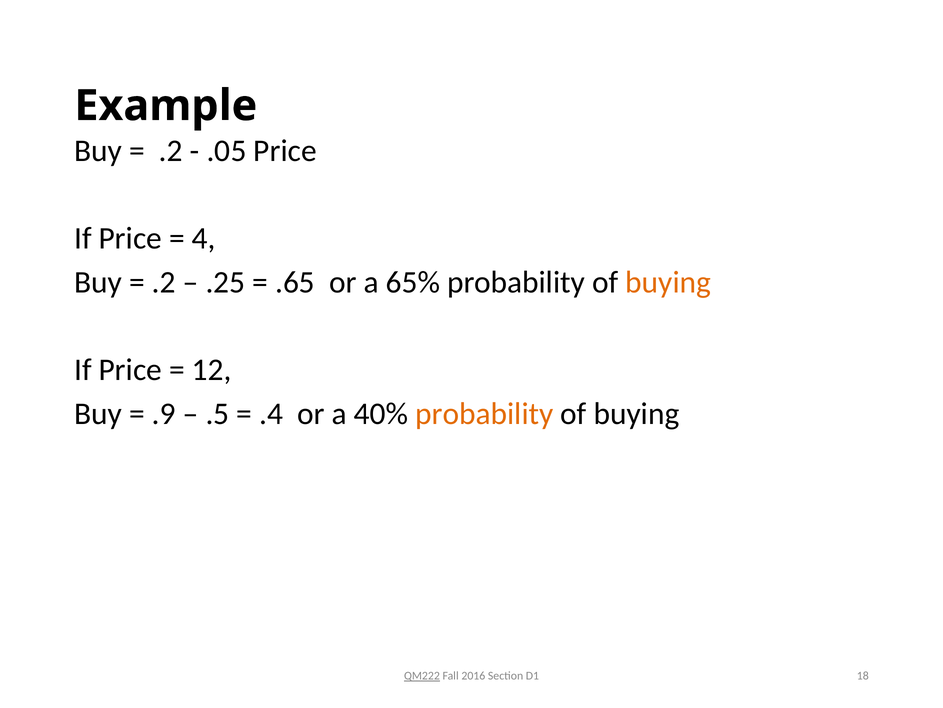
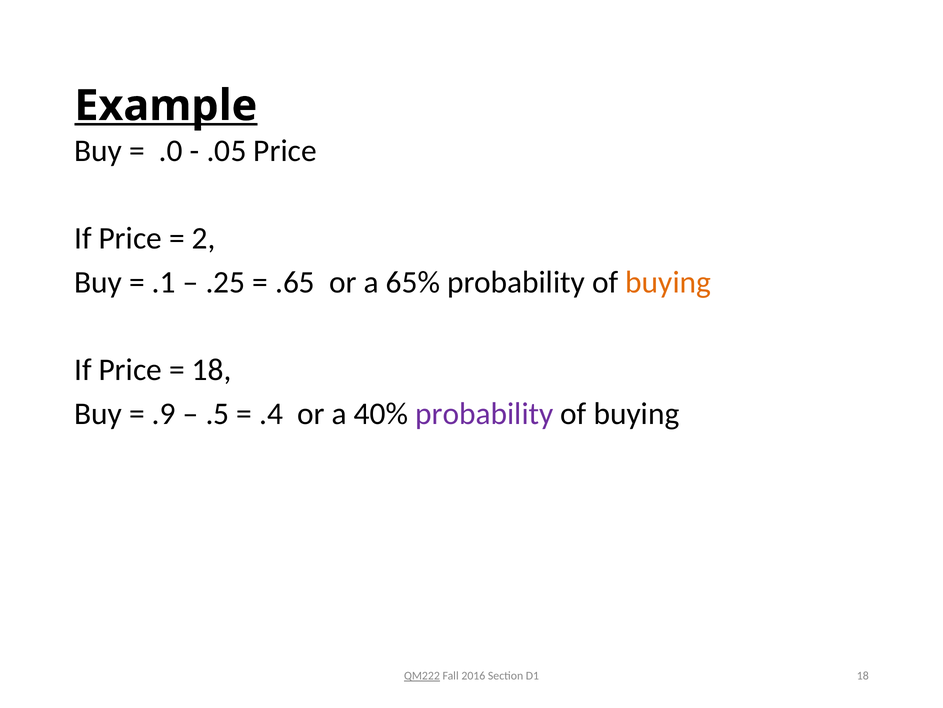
Example underline: none -> present (166, 106)
.2: .2 -> .0 (171, 151)
4: 4 -> 2 (204, 238)
.2: .2 -> .1 (164, 282)
12: 12 -> 18 (212, 369)
probability colour: orange -> purple (484, 413)
